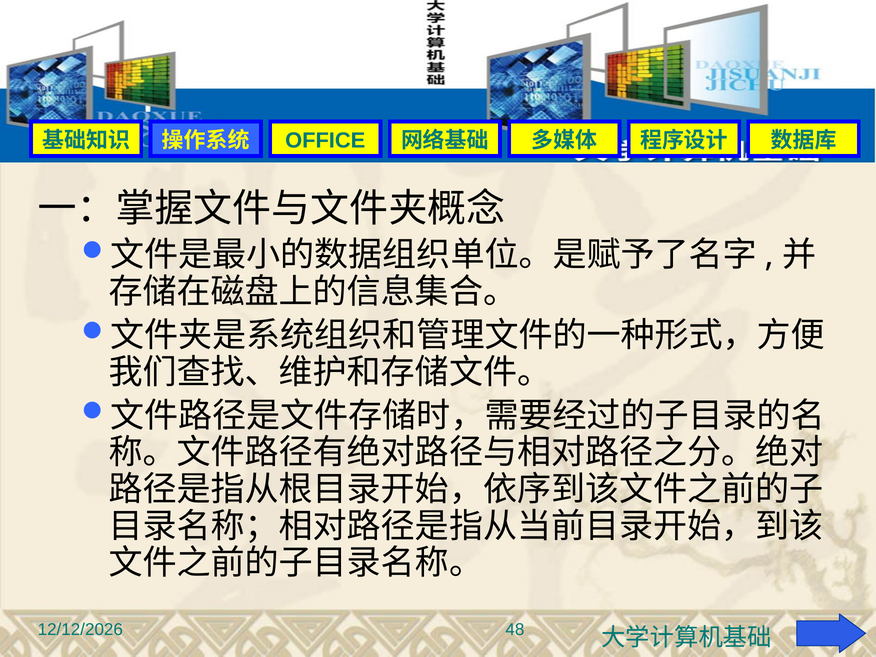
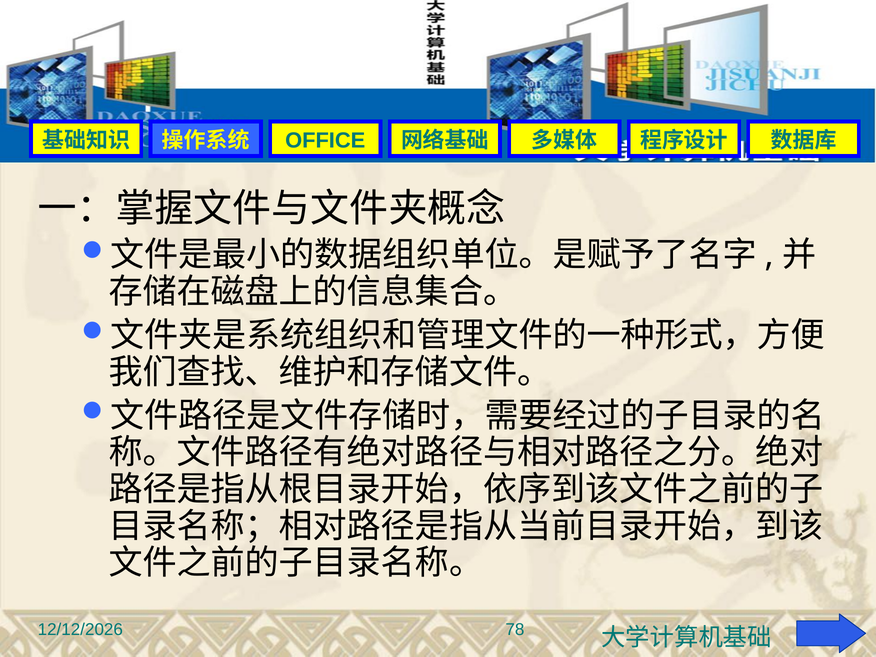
48: 48 -> 78 (515, 630)
